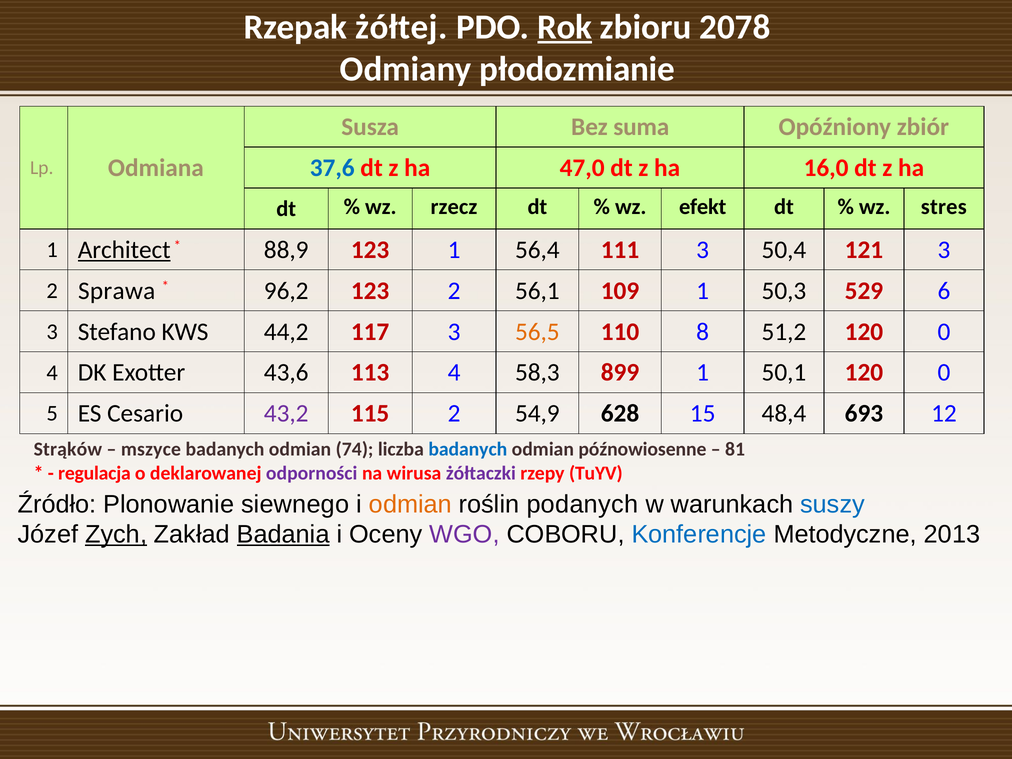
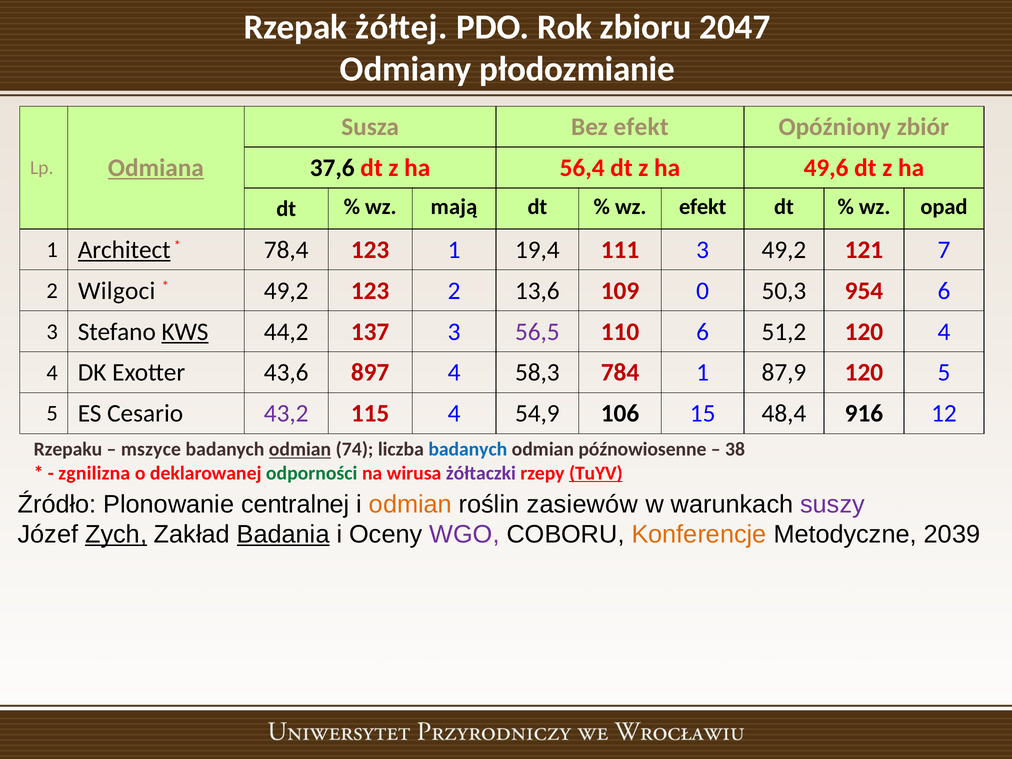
Rok underline: present -> none (565, 27)
2078: 2078 -> 2047 (735, 27)
Bez suma: suma -> efekt (641, 127)
37,6 colour: blue -> black (332, 168)
47,0: 47,0 -> 56,4 (582, 168)
16,0: 16,0 -> 49,6 (826, 168)
Odmiana underline: none -> present (156, 168)
rzecz: rzecz -> mają (454, 207)
stres: stres -> opad (944, 207)
88,9: 88,9 -> 78,4 (286, 250)
56,4: 56,4 -> 19,4 (537, 250)
3 50,4: 50,4 -> 49,2 (784, 250)
121 3: 3 -> 7 (944, 250)
Sprawa: Sprawa -> Wilgoci (117, 291)
96,2: 96,2 -> 49,2 (286, 291)
56,1: 56,1 -> 13,6 (537, 291)
109 1: 1 -> 0 (703, 291)
529: 529 -> 954 (864, 291)
KWS underline: none -> present (185, 332)
117: 117 -> 137 (370, 332)
56,5 colour: orange -> purple (537, 332)
110 8: 8 -> 6 (703, 332)
51,2 120 0: 0 -> 4 (944, 332)
113: 113 -> 897 (370, 373)
899: 899 -> 784 (620, 373)
50,1: 50,1 -> 87,9 (784, 373)
0: 0 -> 5 (944, 373)
115 2: 2 -> 4 (454, 414)
628: 628 -> 106 (620, 414)
693: 693 -> 916 (864, 414)
Strąków: Strąków -> Rzepaku (68, 450)
odmian underline: none -> present (300, 450)
81: 81 -> 38 (735, 450)
regulacja: regulacja -> zgnilizna (94, 473)
odporności colour: purple -> green (312, 473)
TuYV underline: none -> present (596, 473)
siewnego: siewnego -> centralnej (295, 504)
podanych: podanych -> zasiewów (582, 504)
suszy colour: blue -> purple (833, 504)
Konferencje colour: blue -> orange (699, 535)
2013: 2013 -> 2039 (952, 535)
